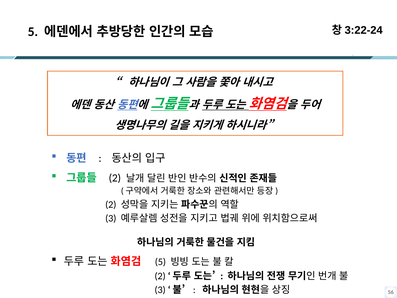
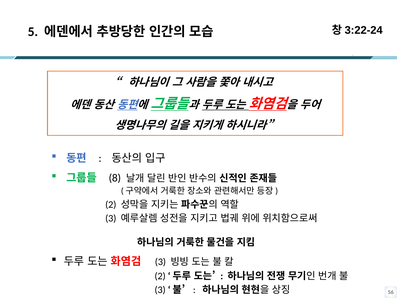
2: 2 -> 8 (115, 178)
5: 5 -> 3 (160, 262)
